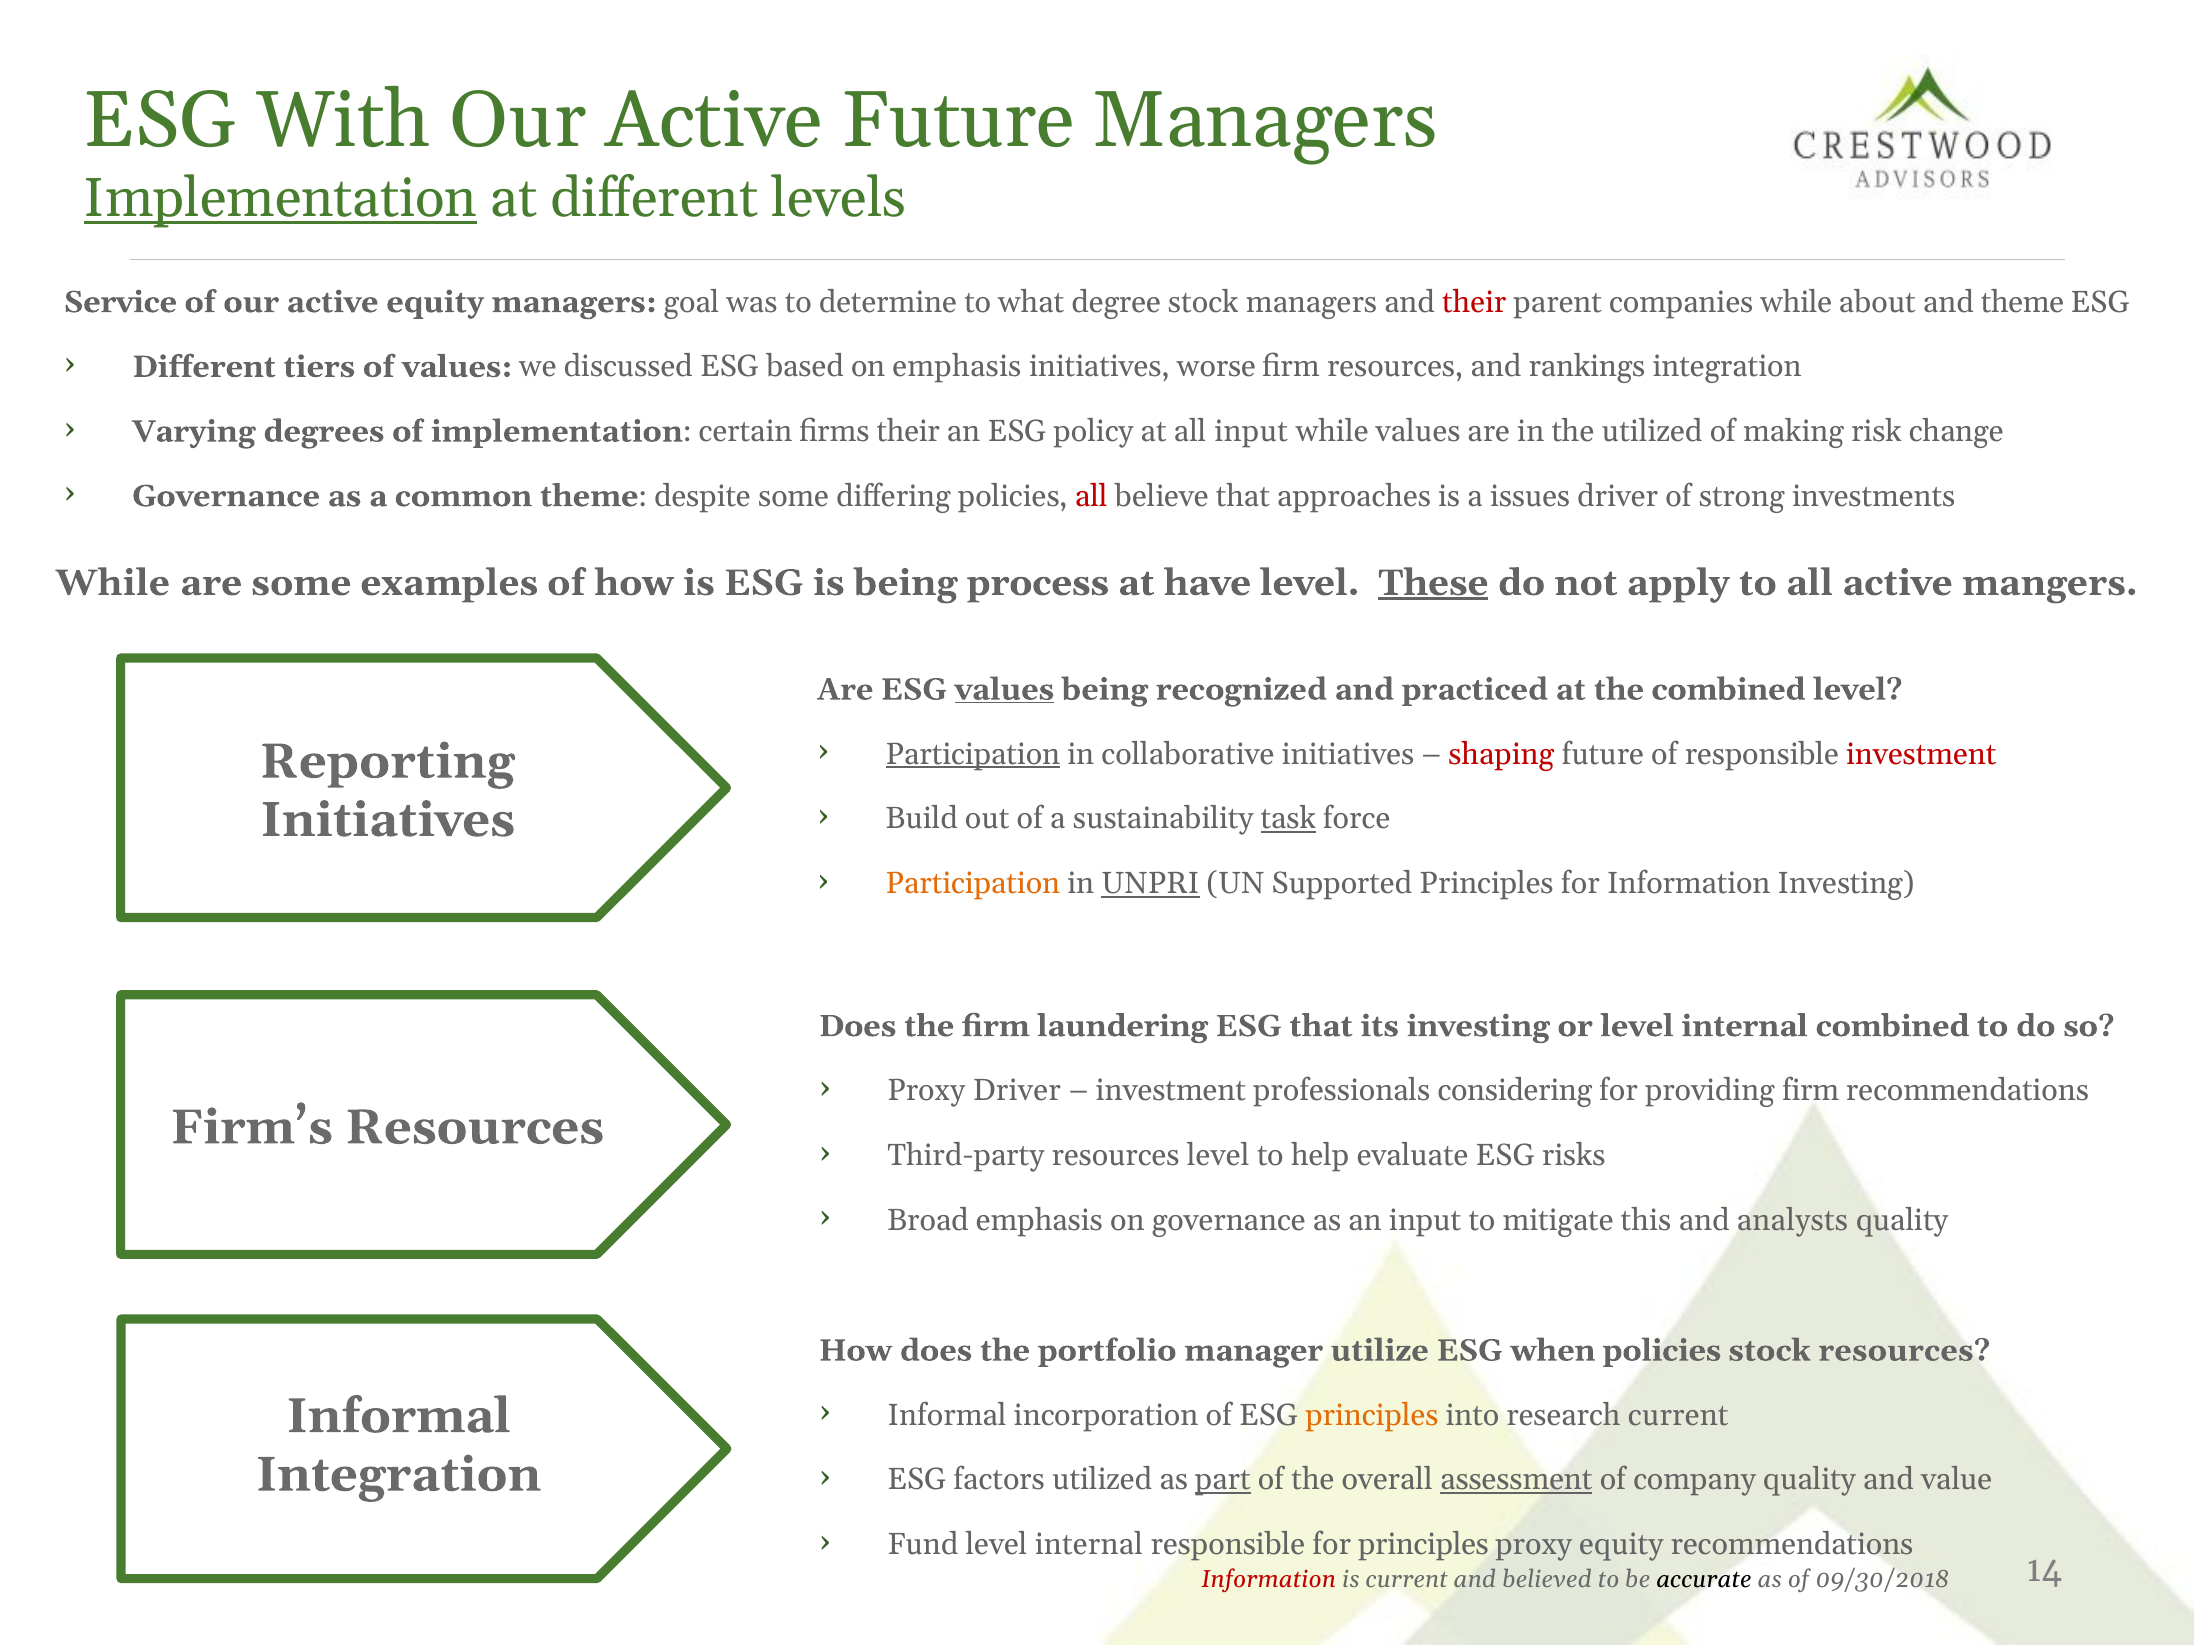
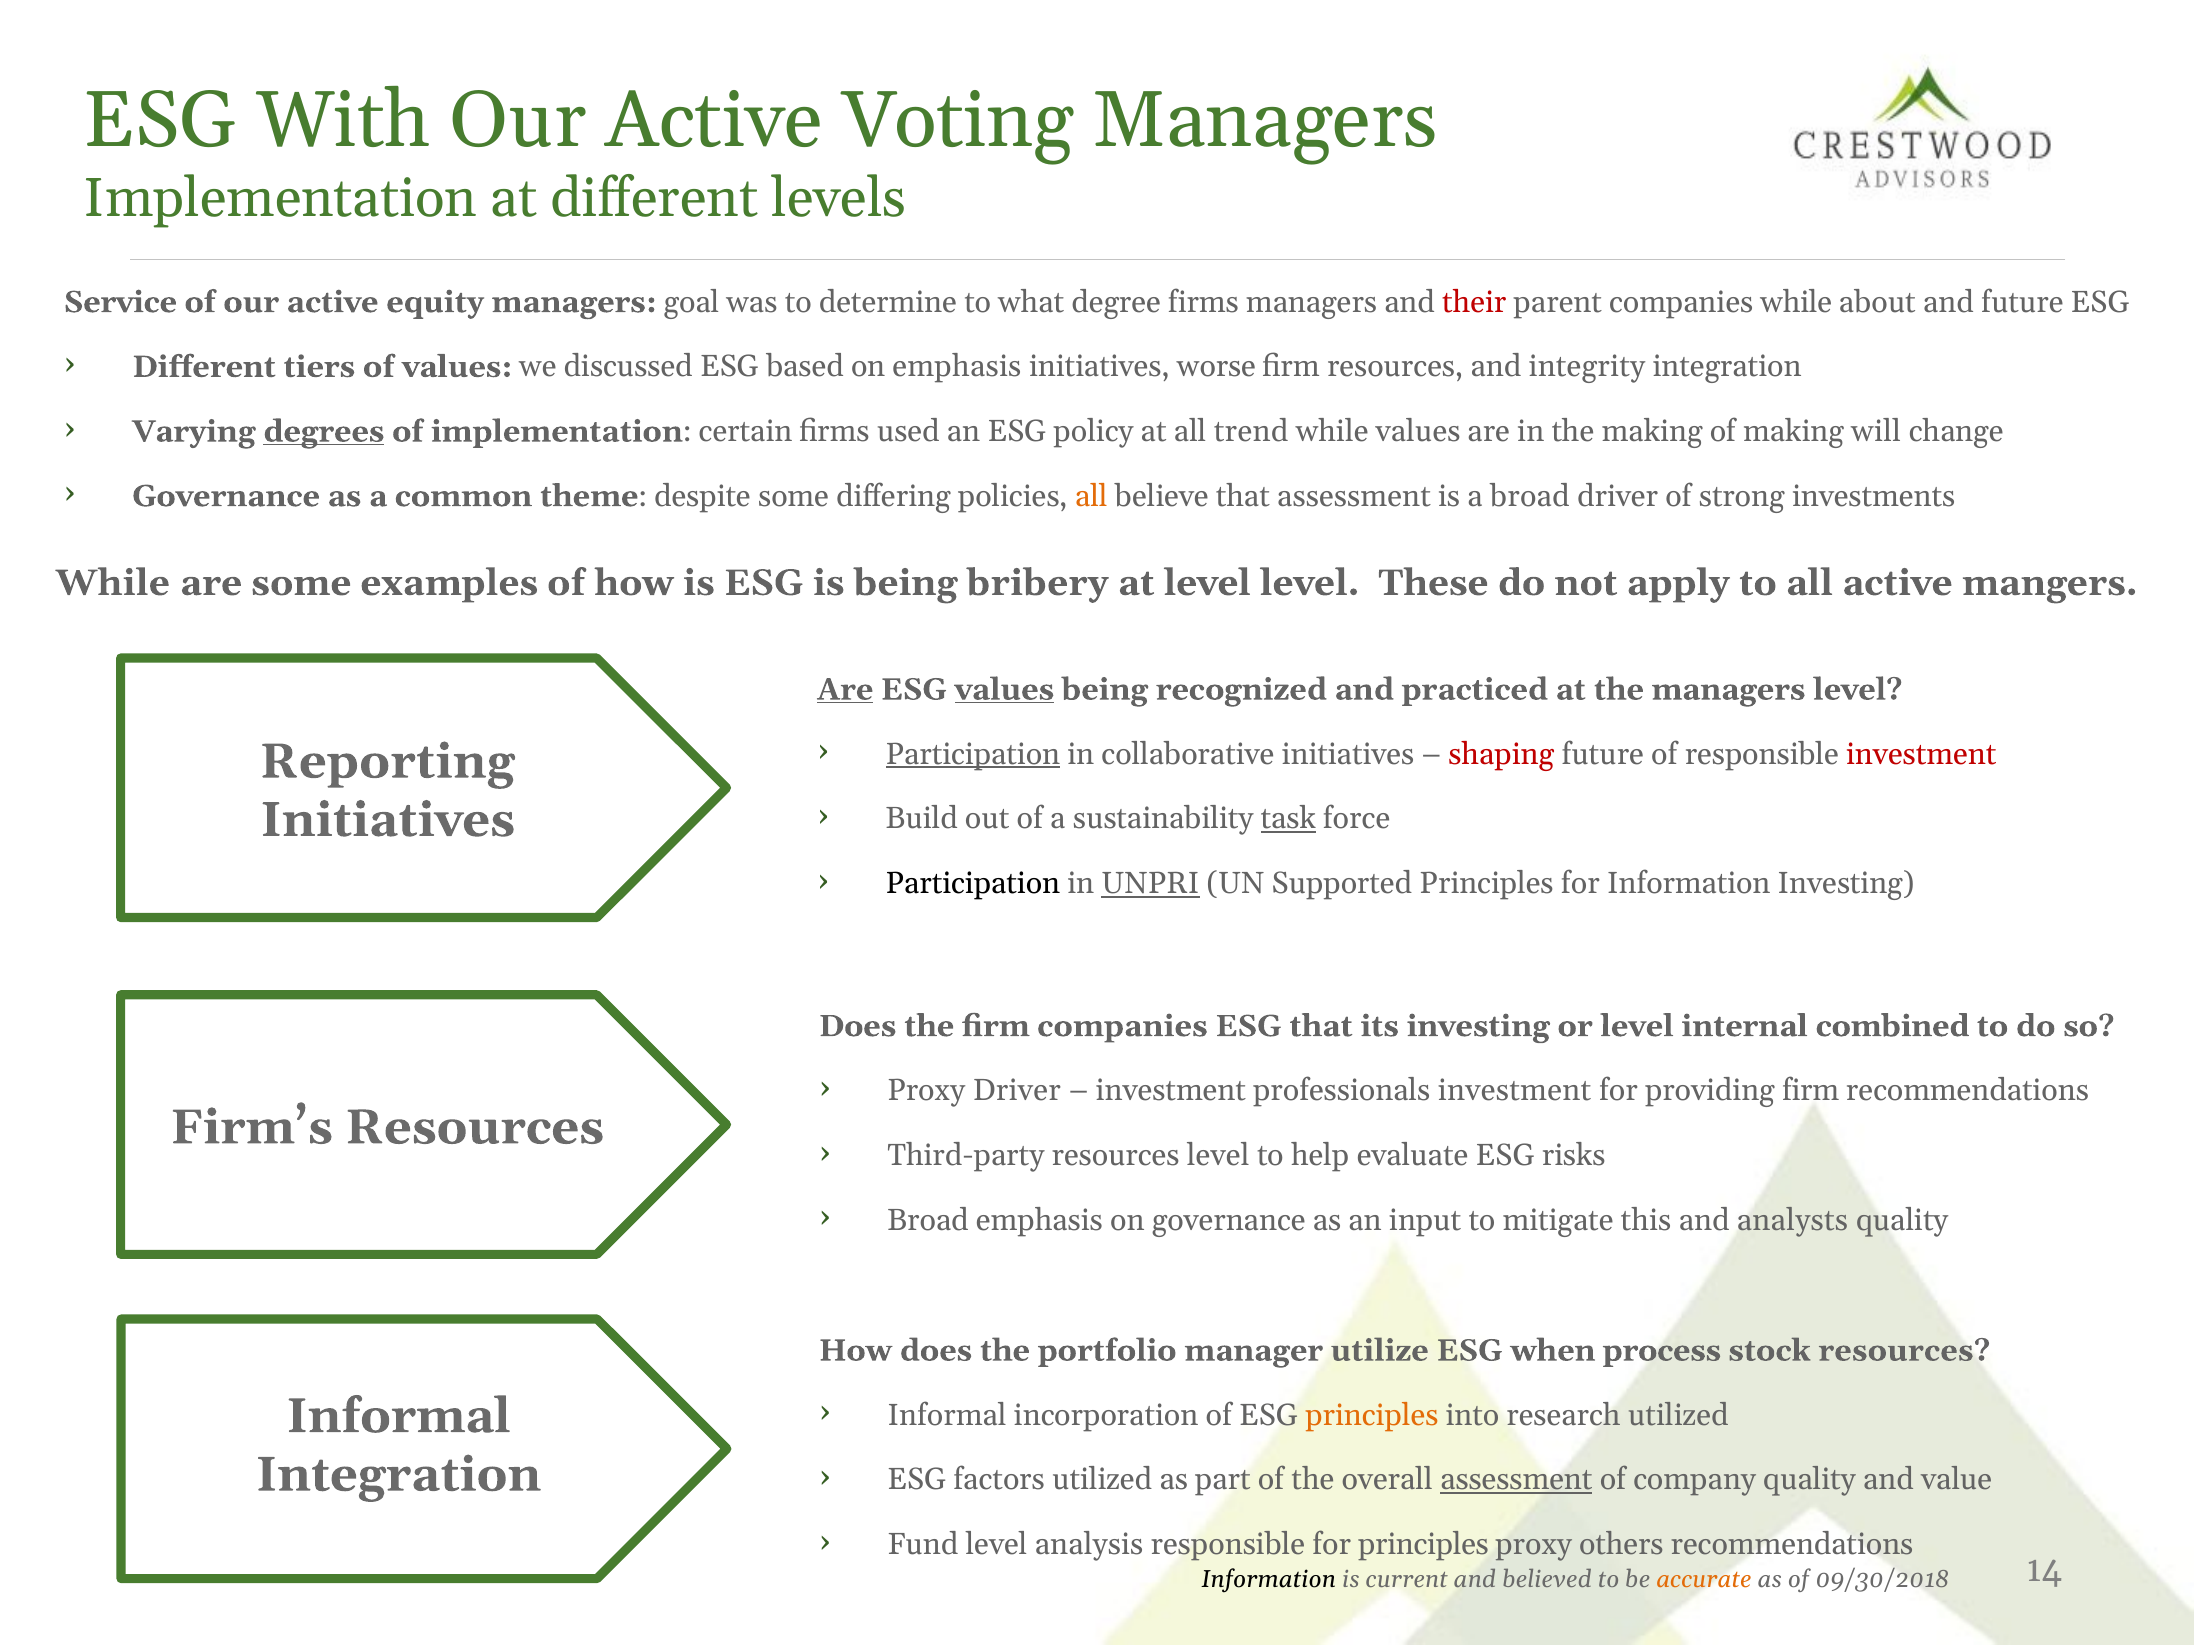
Active Future: Future -> Voting (958, 120)
Implementation underline: present -> none (280, 199)
degree stock: stock -> firms (1203, 302)
and theme: theme -> future (2022, 302)
rankings: rankings -> integrity (1587, 367)
degrees underline: none -> present (324, 432)
firms their: their -> used (908, 432)
all input: input -> trend (1251, 432)
the utilized: utilized -> making (1652, 432)
risk: risk -> will (1876, 432)
all colour: red -> orange (1091, 496)
that approaches: approaches -> assessment (1354, 496)
a issues: issues -> broad (1530, 496)
process: process -> bribery (1038, 583)
at have: have -> level (1207, 583)
These underline: present -> none (1433, 583)
Are underline: none -> present (845, 690)
the combined: combined -> managers (1728, 690)
Participation colour: orange -> black (973, 884)
firm laundering: laundering -> companies (1122, 1026)
professionals considering: considering -> investment (1515, 1091)
when policies: policies -> process (1662, 1351)
research current: current -> utilized (1678, 1416)
part underline: present -> none (1223, 1480)
Fund level internal: internal -> analysis (1089, 1545)
proxy equity: equity -> others (1621, 1545)
Information colour: red -> black (1269, 1580)
accurate colour: black -> orange (1704, 1580)
